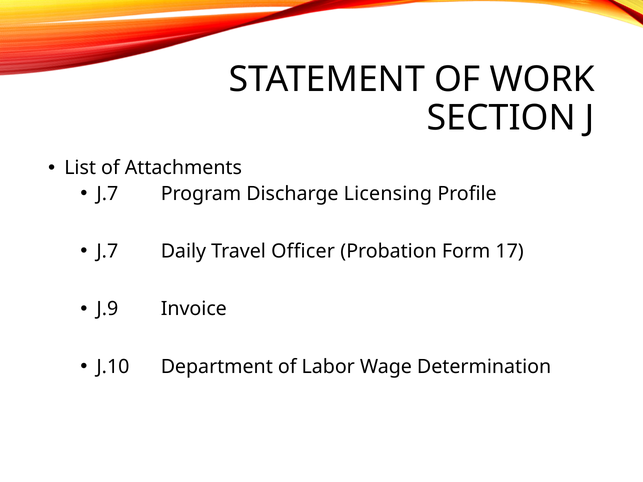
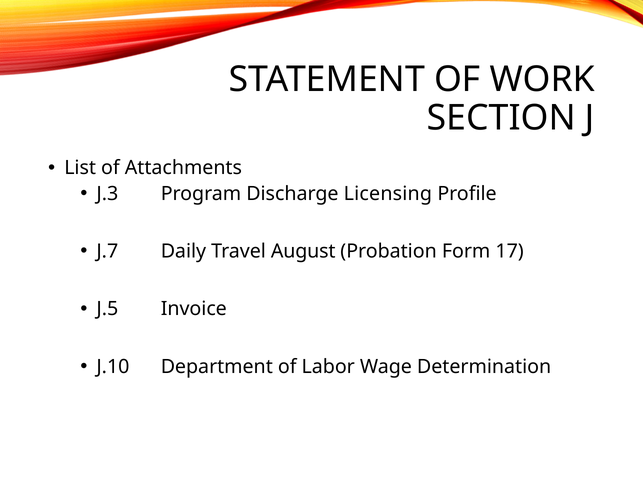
J.7: J.7 -> J.3 (107, 194)
Officer: Officer -> August (303, 251)
J.9: J.9 -> J.5 (107, 309)
